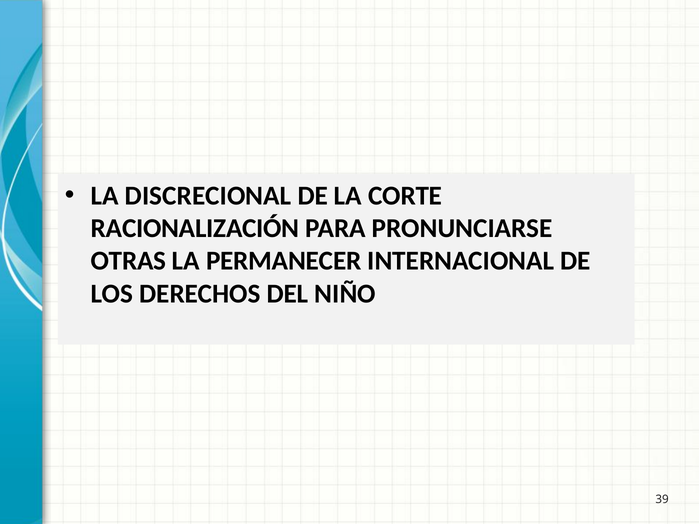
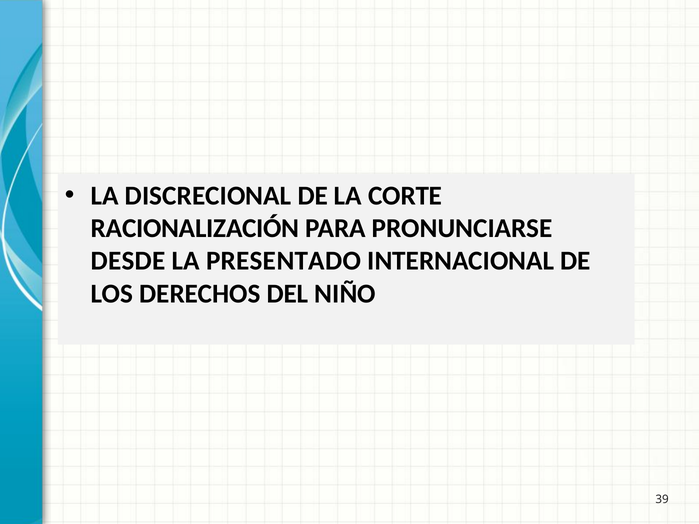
OTRAS: OTRAS -> DESDE (128, 261)
PERMANECER: PERMANECER -> PRESENTADO (283, 261)
